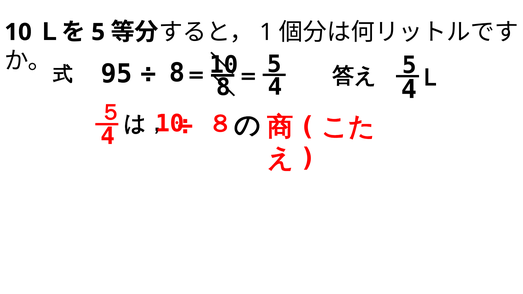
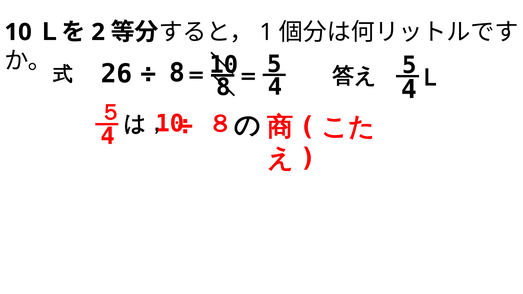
5: 5 -> 2 (98, 32)
95: 95 -> 26 (117, 74)
